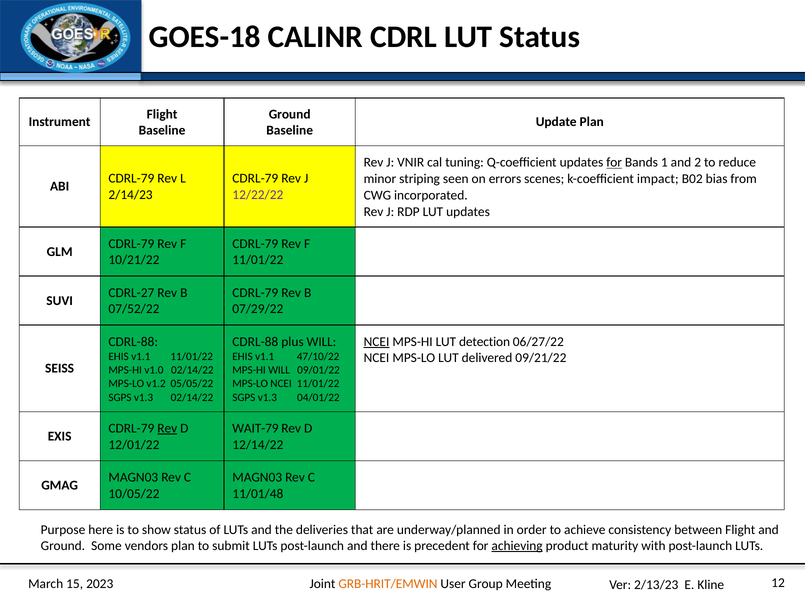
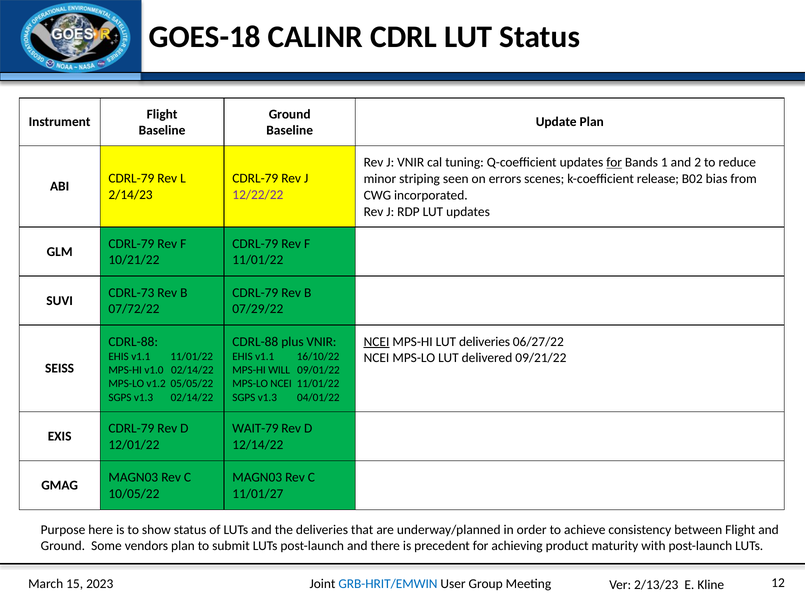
impact: impact -> release (658, 179)
CDRL-27: CDRL-27 -> CDRL-73 (131, 293)
07/52/22: 07/52/22 -> 07/72/22 (134, 309)
plus WILL: WILL -> VNIR (321, 342)
LUT detection: detection -> deliveries (485, 342)
47/10/22: 47/10/22 -> 16/10/22 (318, 356)
Rev underline: present -> none (167, 428)
11/01/48: 11/01/48 -> 11/01/27 (258, 493)
achieving underline: present -> none (517, 546)
GRB-HRIT/EMWIN colour: orange -> blue (388, 583)
